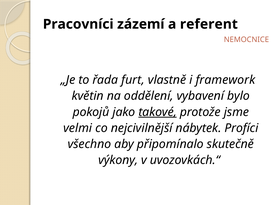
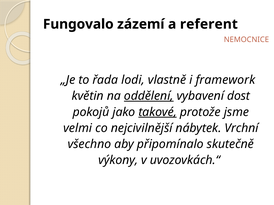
Pracovníci: Pracovníci -> Fungovalo (78, 24)
furt: furt -> lodi (133, 80)
oddělení underline: none -> present (149, 96)
bylo: bylo -> dost (239, 96)
Profíci: Profíci -> Vrchní (241, 128)
